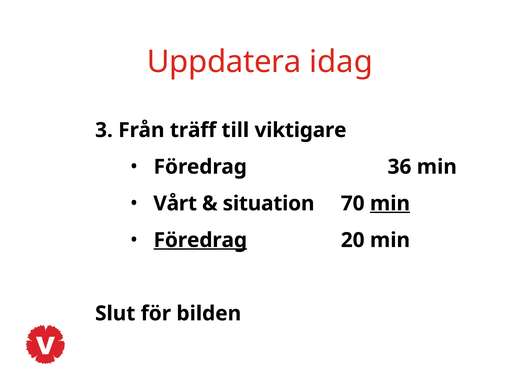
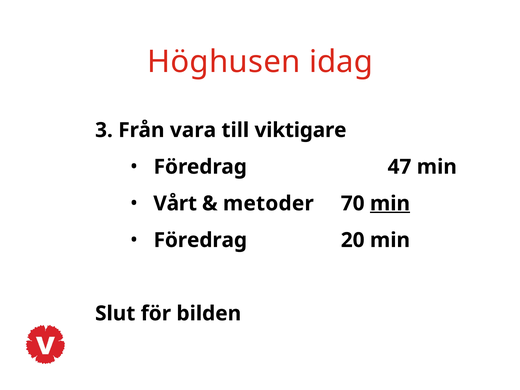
Uppdatera: Uppdatera -> Höghusen (224, 62)
träff: träff -> vara (193, 130)
36: 36 -> 47 (399, 167)
situation: situation -> metoder (268, 203)
Föredrag underline: present -> none (200, 240)
